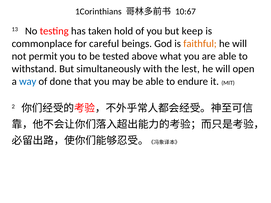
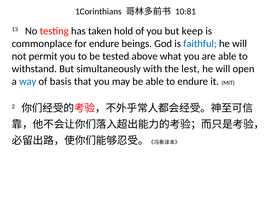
10:67: 10:67 -> 10:81 (186, 11)
for careful: careful -> endure (104, 44)
faithful colour: orange -> blue (200, 44)
done: done -> basis (61, 82)
